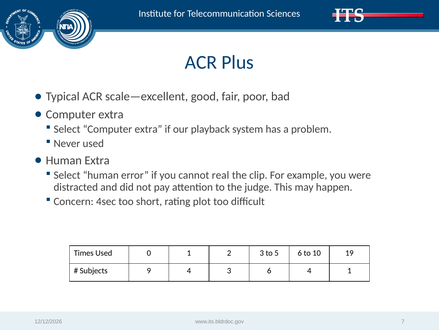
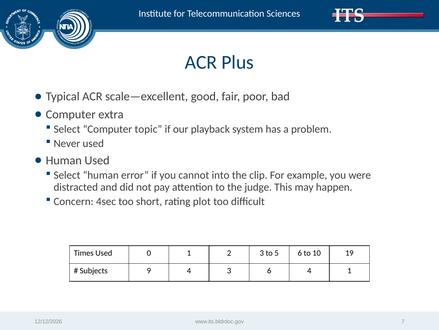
Select Computer extra: extra -> topic (148, 129)
Human Extra: Extra -> Used (97, 160)
real: real -> into (221, 175)
